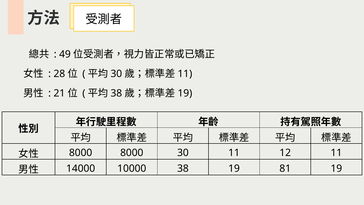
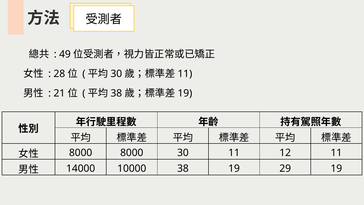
81: 81 -> 29 (285, 168)
